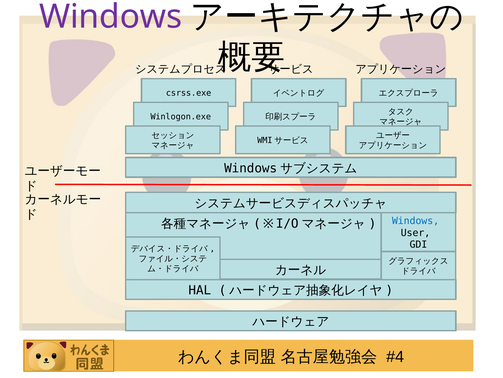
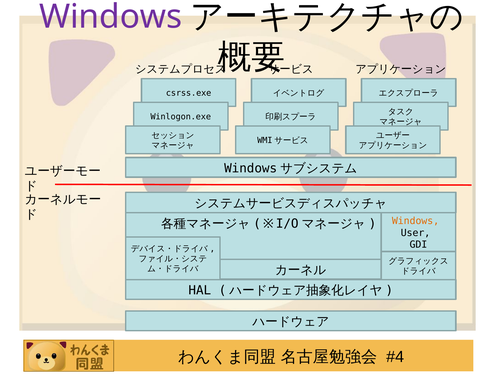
Windows colour: blue -> orange (416, 221)
